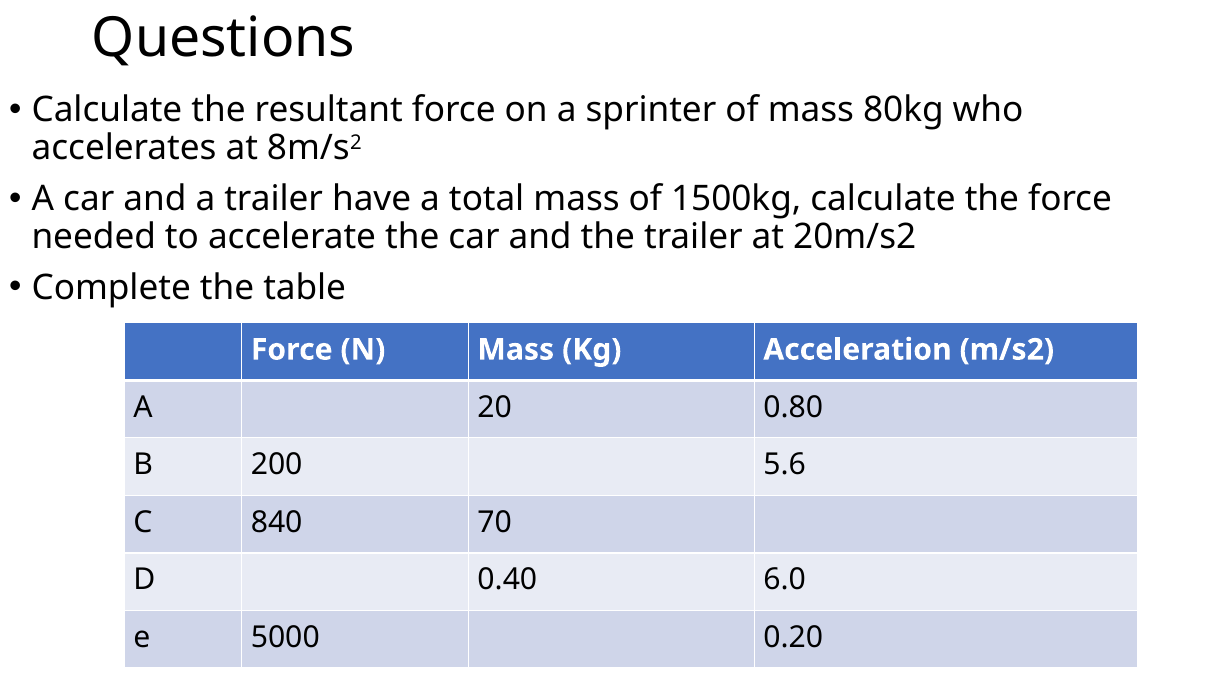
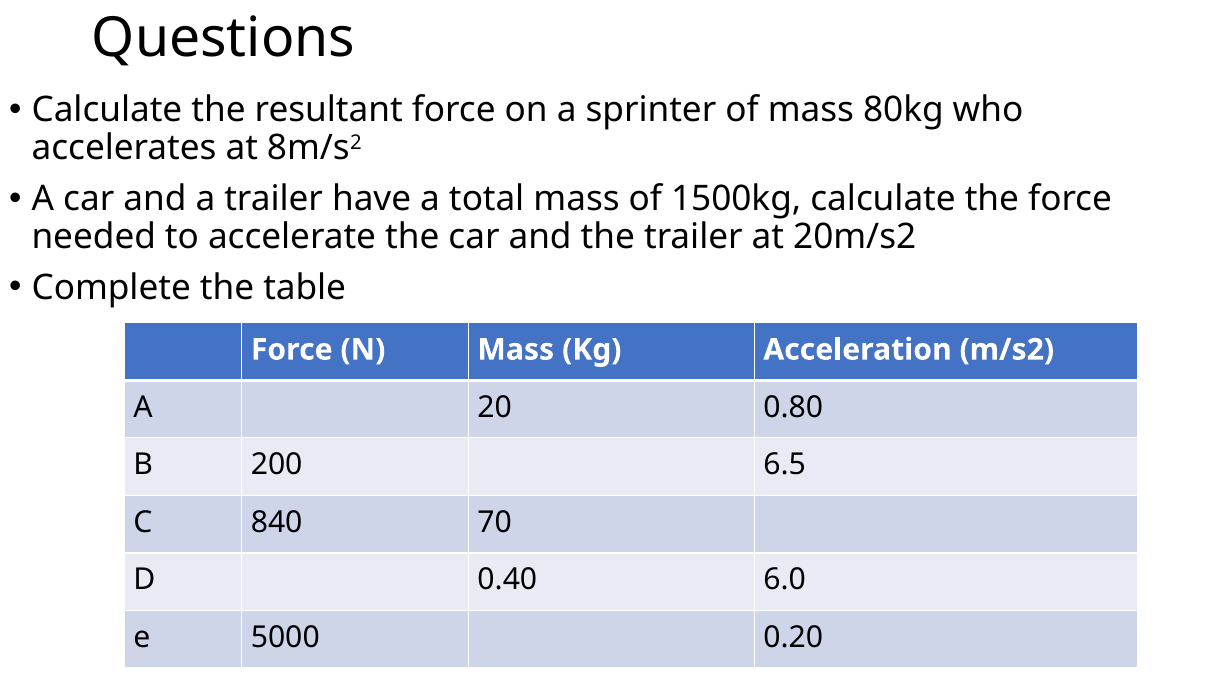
5.6: 5.6 -> 6.5 (785, 464)
